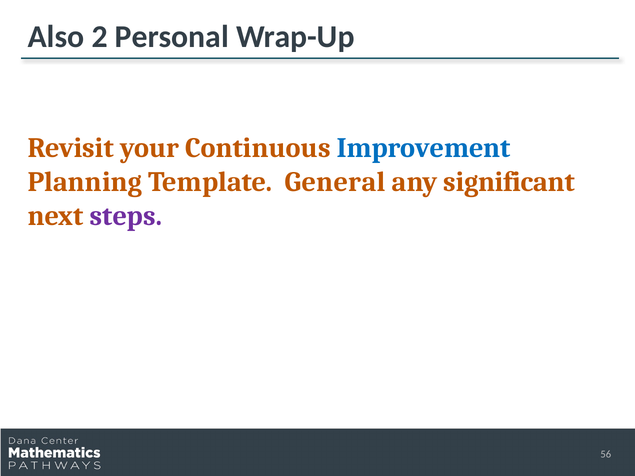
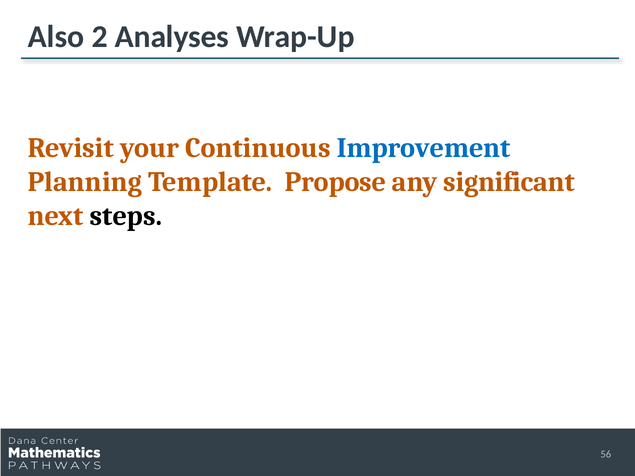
Personal: Personal -> Analyses (172, 37)
General: General -> Propose (335, 182)
steps colour: purple -> black (126, 216)
